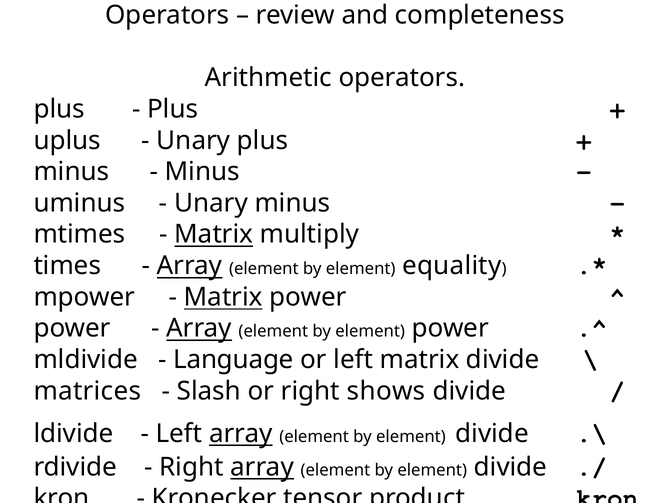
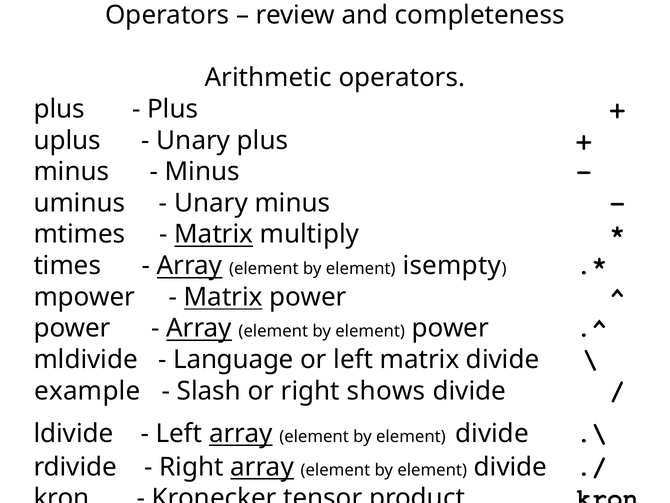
equality: equality -> isempty (452, 265)
matrices: matrices -> example (87, 391)
